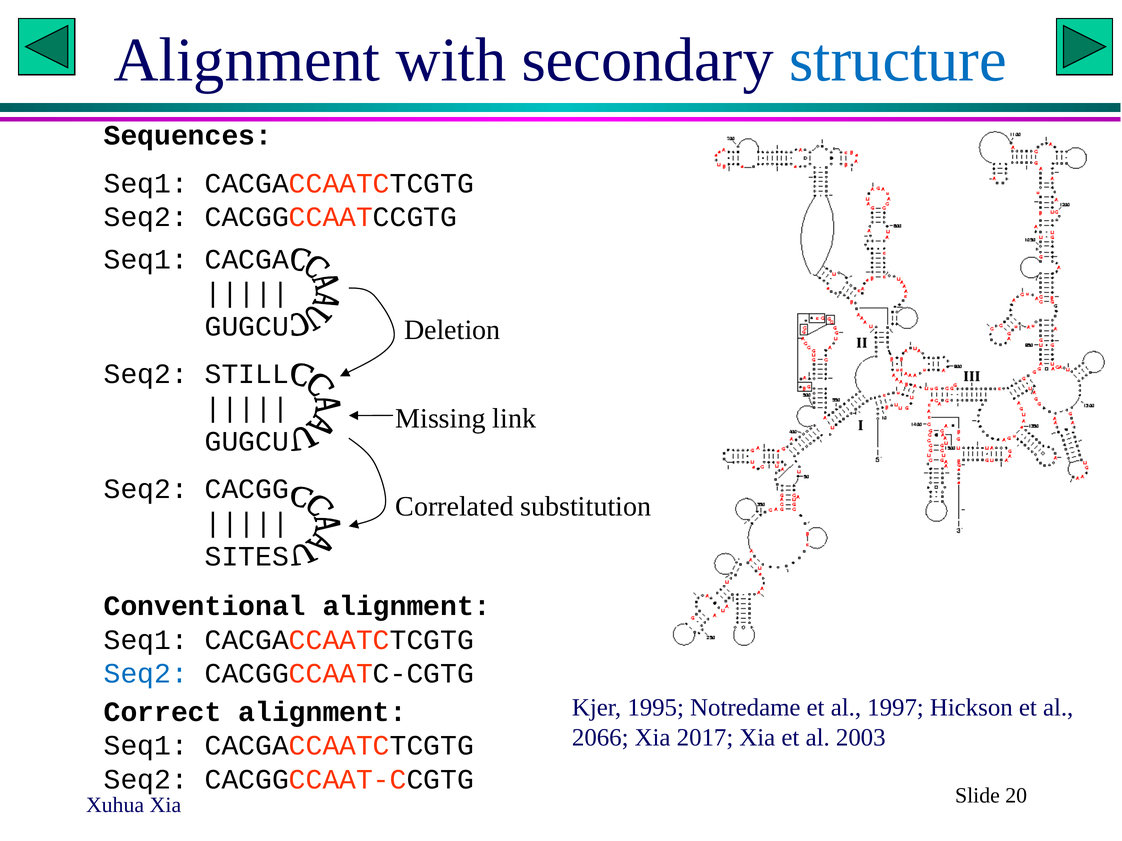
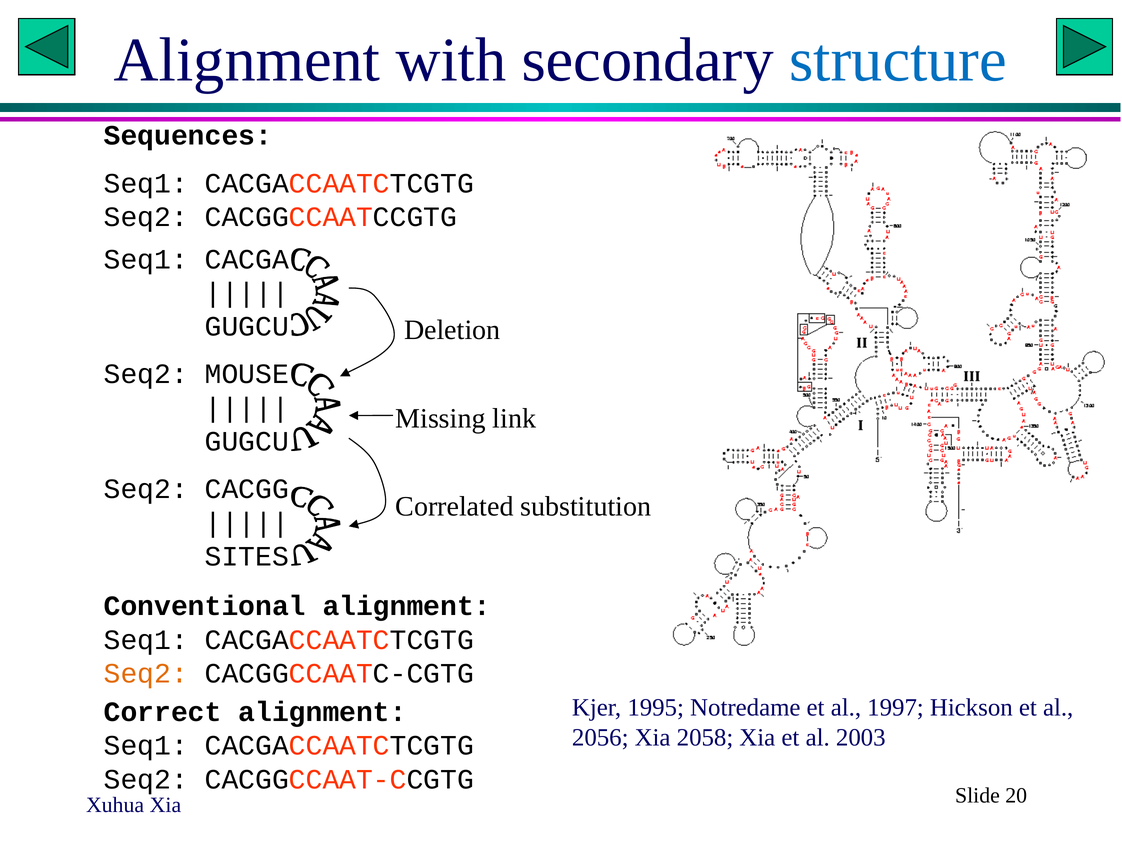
STILL: STILL -> MOUSE (247, 374)
Seq2 colour: blue -> orange (146, 674)
2066: 2066 -> 2056 (600, 738)
2017: 2017 -> 2058 (705, 738)
